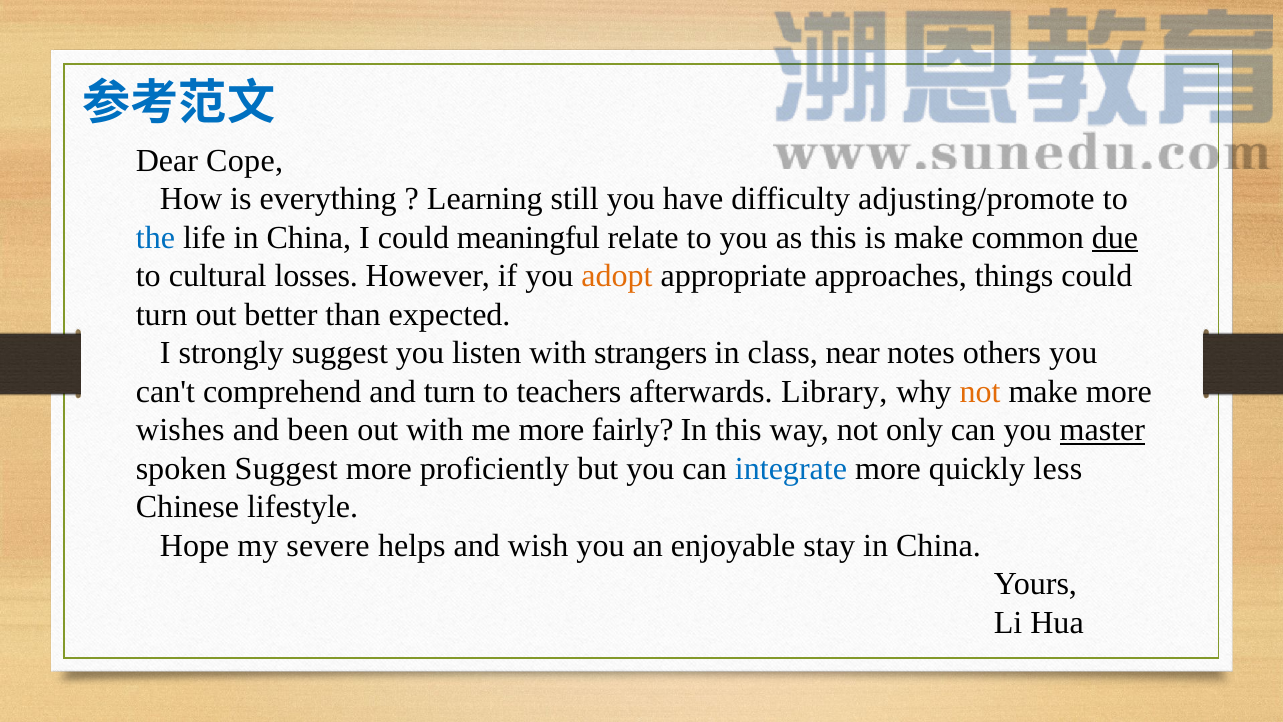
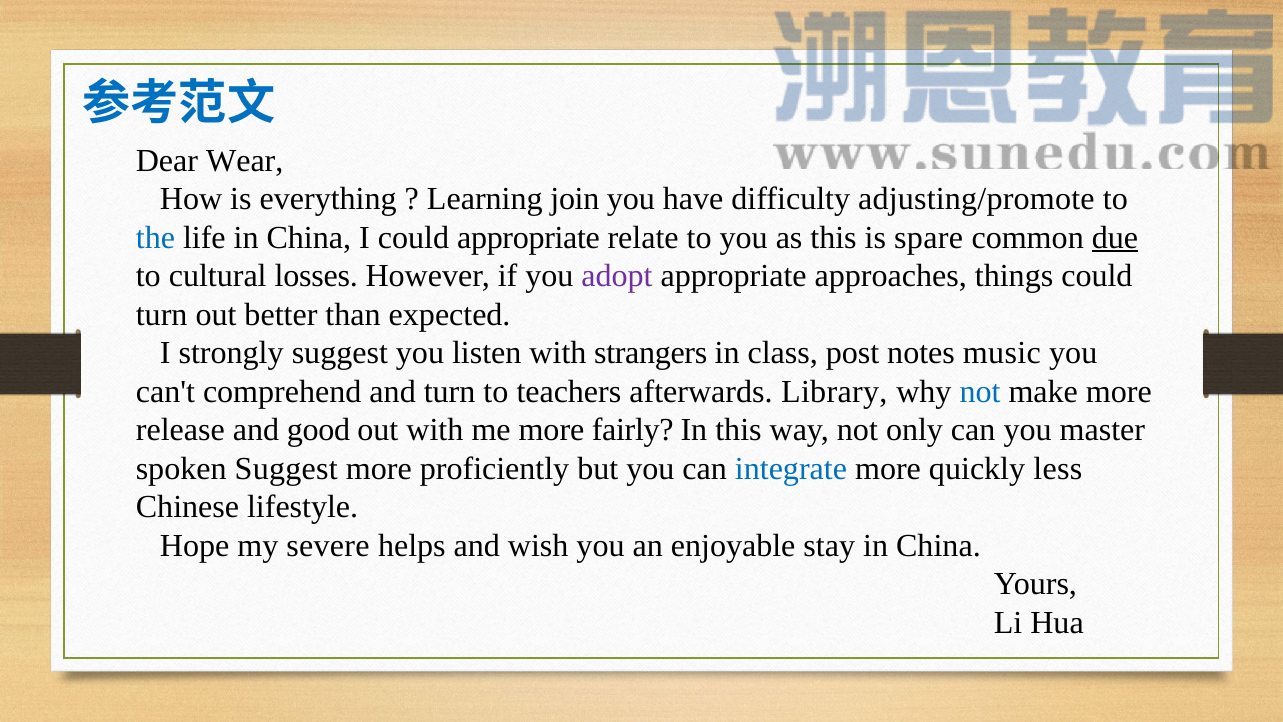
Cope: Cope -> Wear (245, 160)
still: still -> join (575, 199)
could meaningful: meaningful -> appropriate (529, 237)
is make: make -> spare (929, 237)
adopt colour: orange -> purple (617, 276)
near: near -> post (853, 353)
others: others -> music (1002, 353)
not colour: orange -> blue (980, 391)
wishes: wishes -> release (180, 430)
been: been -> good (318, 430)
master underline: present -> none (1102, 430)
